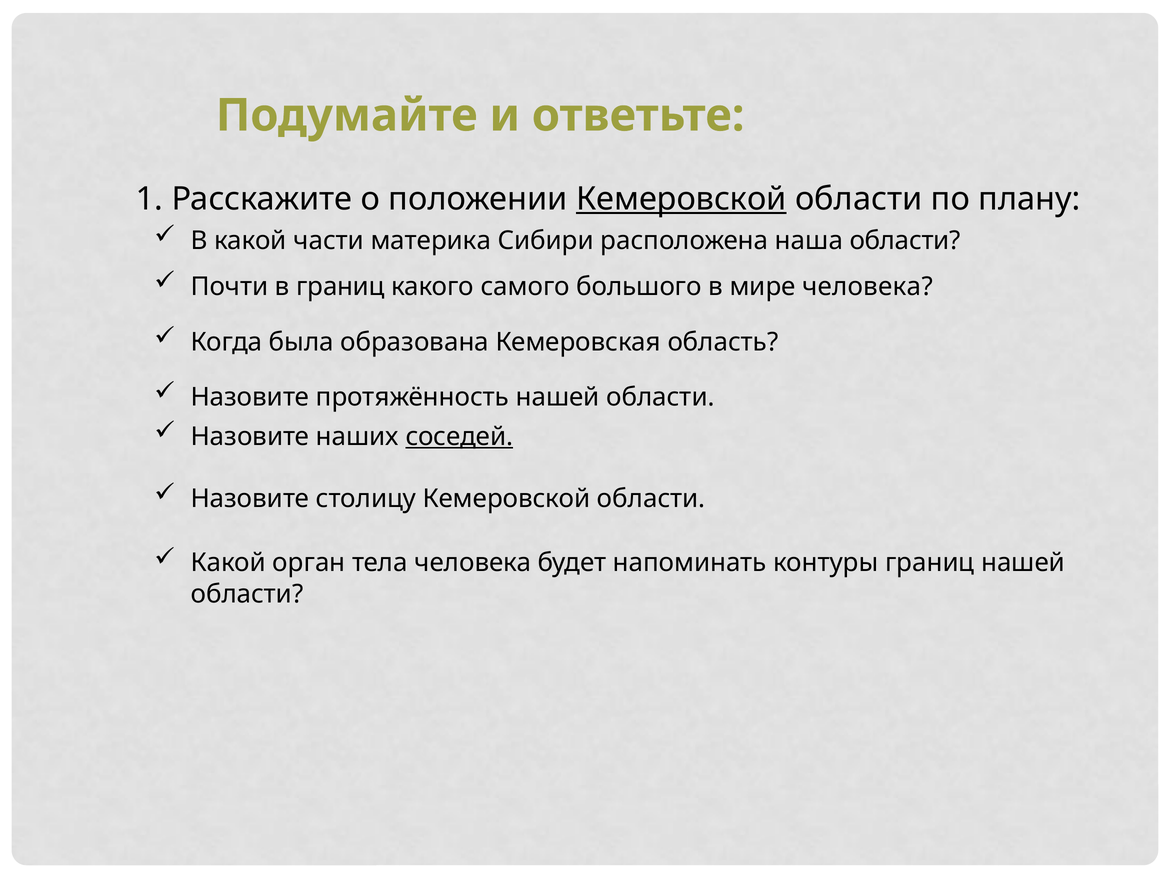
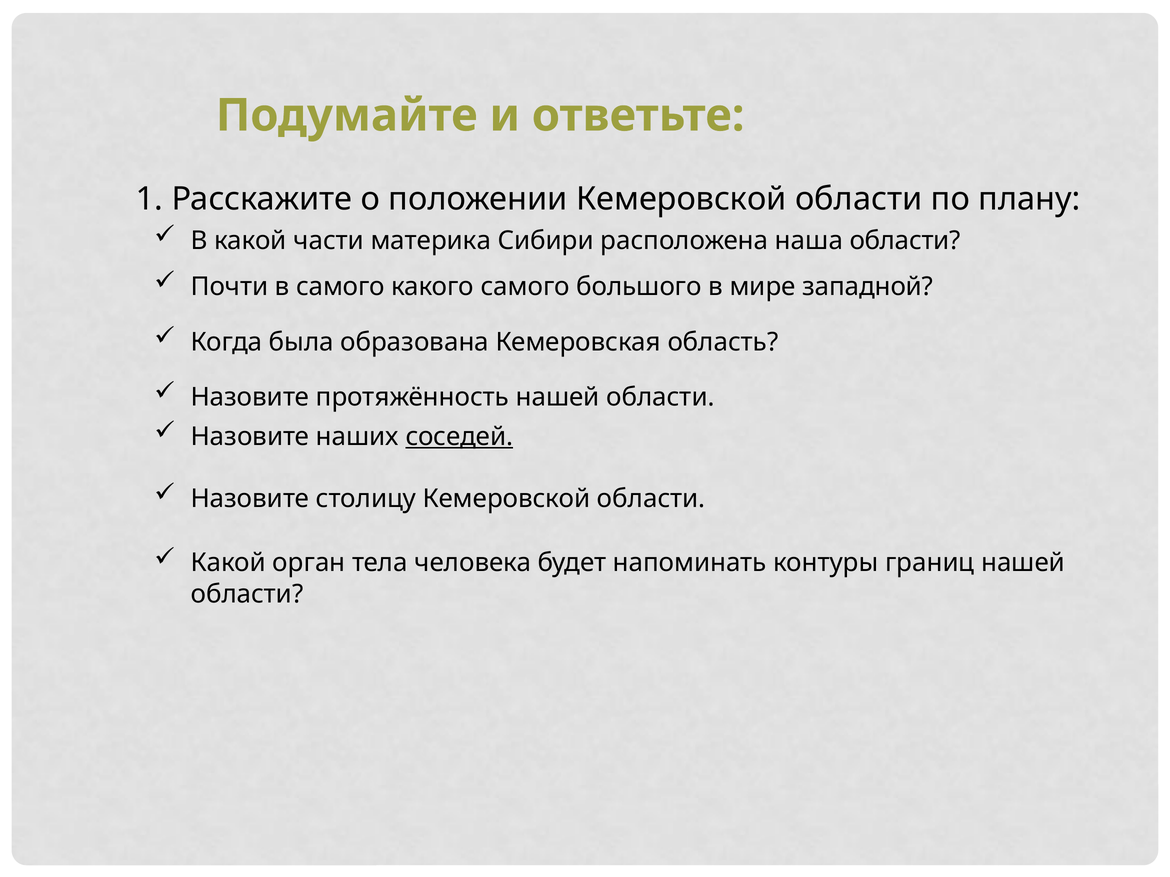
Кемеровской underline: present -> none (681, 199)
в границ: границ -> самого (341, 287)
мире человека: человека -> западной (868, 287)
